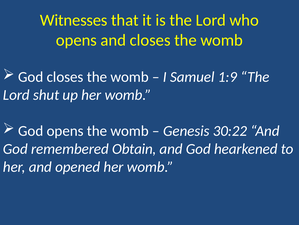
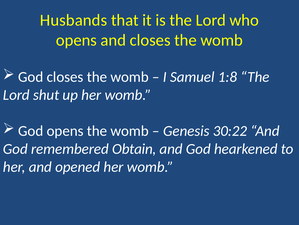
Witnesses: Witnesses -> Husbands (74, 20)
1:9: 1:9 -> 1:8 (227, 77)
